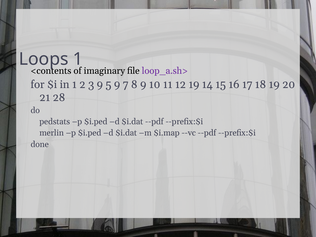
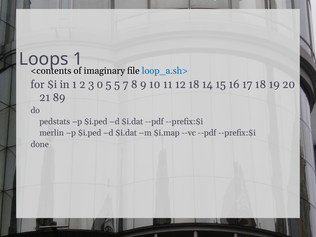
loop_a.sh> colour: purple -> blue (165, 71)
3 9: 9 -> 0 (100, 84)
5 9: 9 -> 5 (117, 84)
12 19: 19 -> 18 (194, 84)
28: 28 -> 89 (59, 98)
